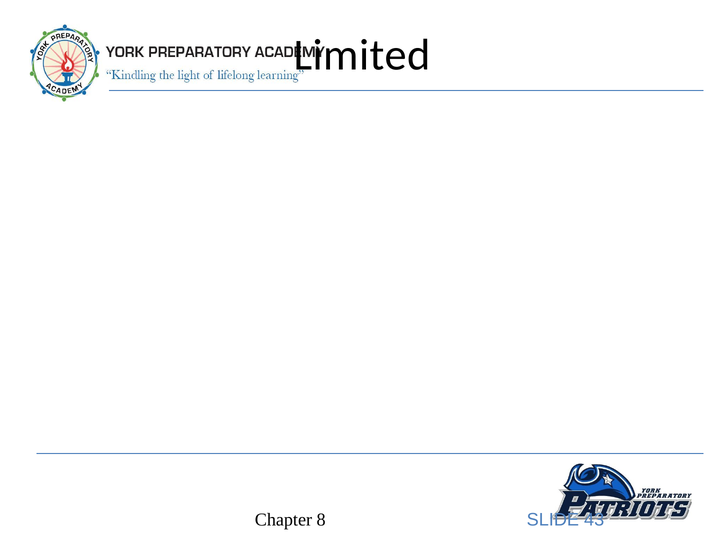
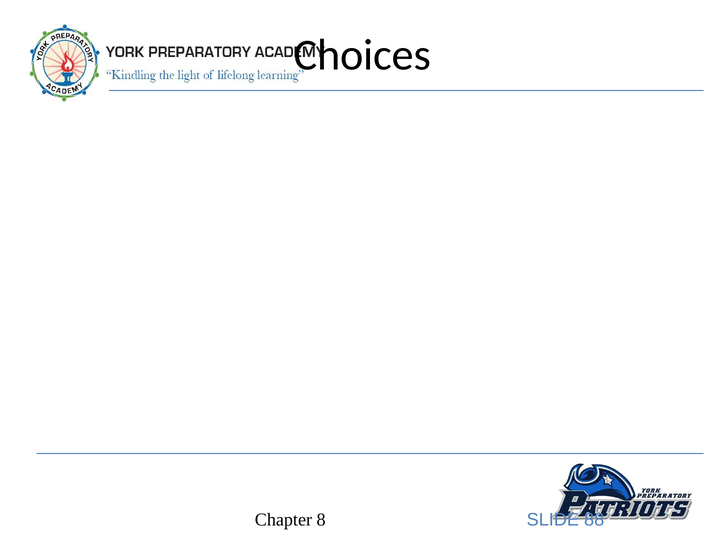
Limited: Limited -> Choices (362, 55)
43: 43 -> 88 (594, 520)
